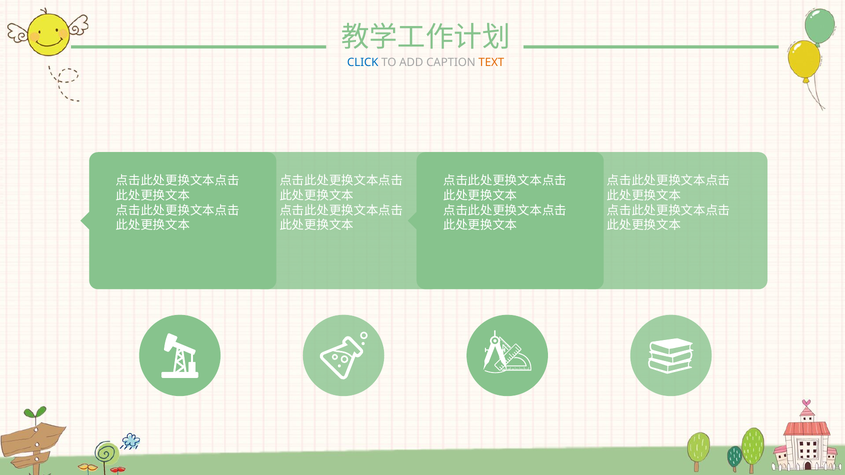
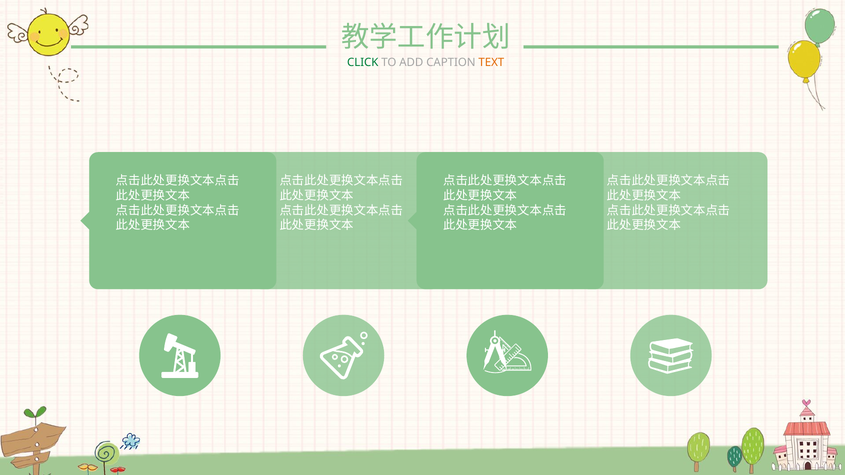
CLICK colour: blue -> green (363, 63)
